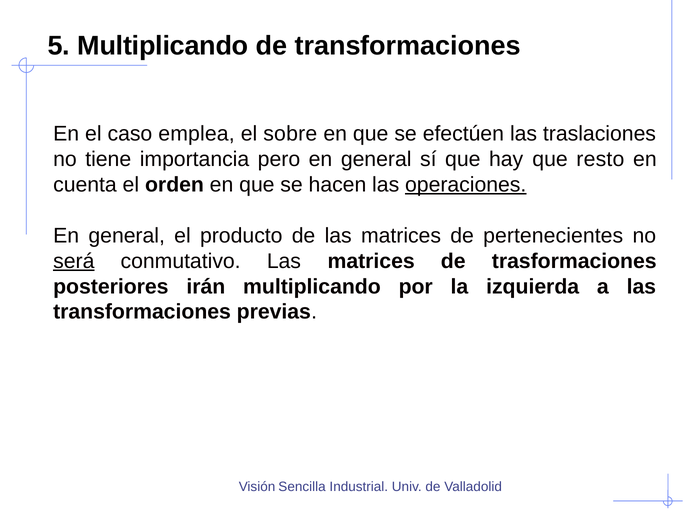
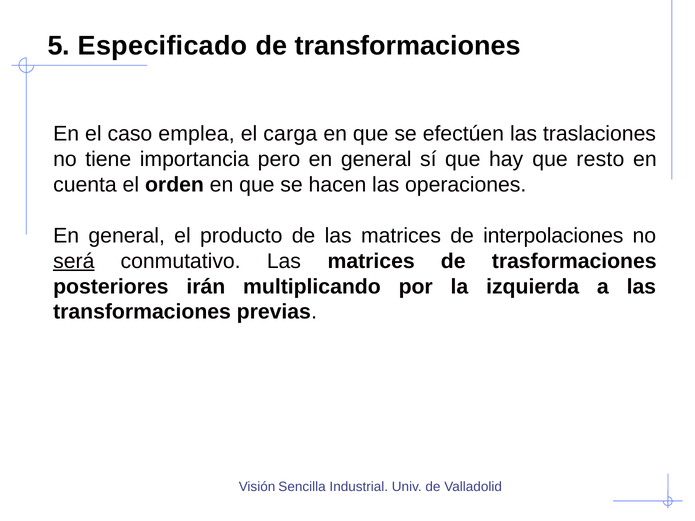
5 Multiplicando: Multiplicando -> Especificado (163, 46)
sobre: sobre -> carga (290, 134)
operaciones underline: present -> none (466, 185)
pertenecientes: pertenecientes -> interpolaciones (553, 236)
